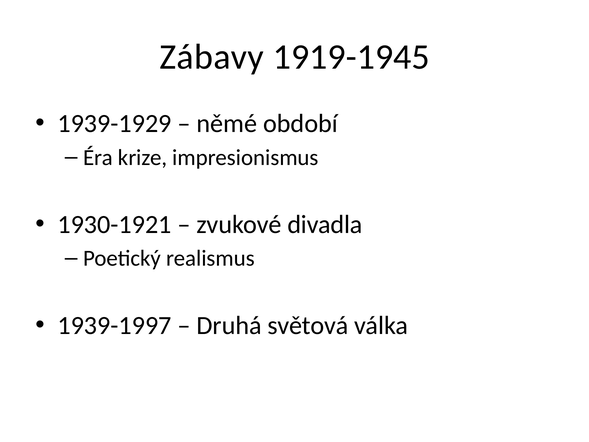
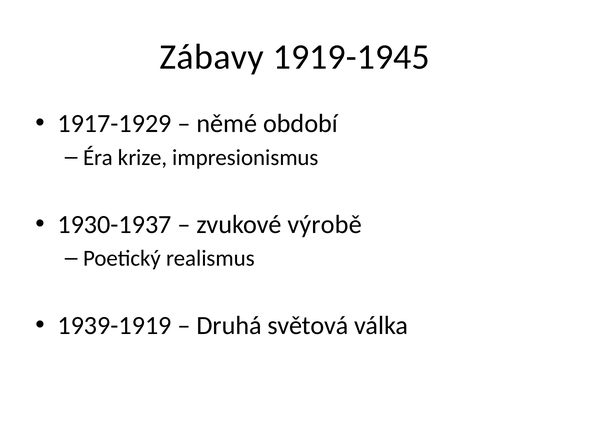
1939-1929: 1939-1929 -> 1917-1929 (114, 124)
1930-1921: 1930-1921 -> 1930-1937 (114, 224)
divadla: divadla -> výrobě (325, 224)
1939-1997: 1939-1997 -> 1939-1919 (114, 325)
